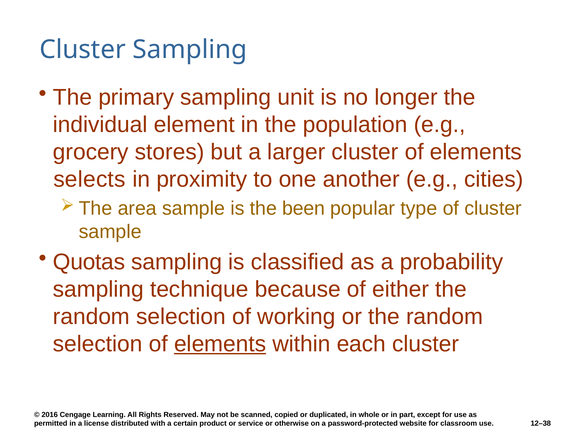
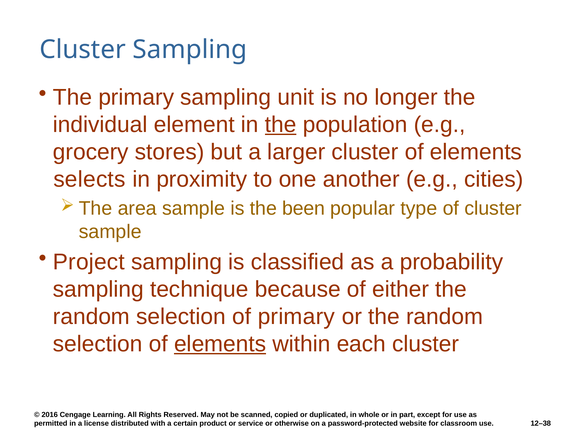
the underline: none -> present (281, 125)
Quotas: Quotas -> Project (89, 262)
of working: working -> primary (296, 316)
